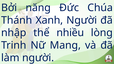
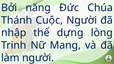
Xanh: Xanh -> Cuộc (49, 20)
nhiều: nhiều -> dựng (70, 33)
